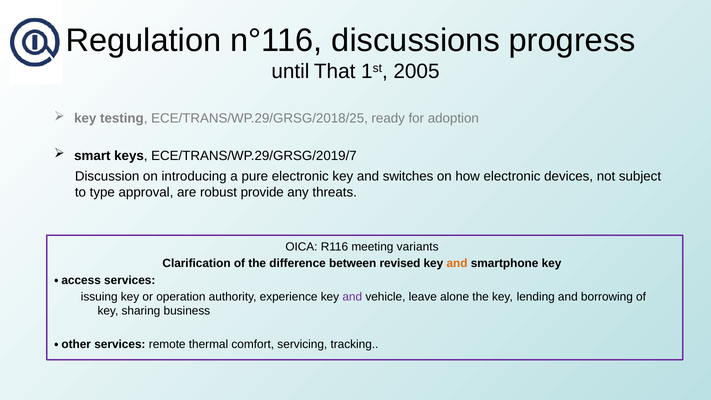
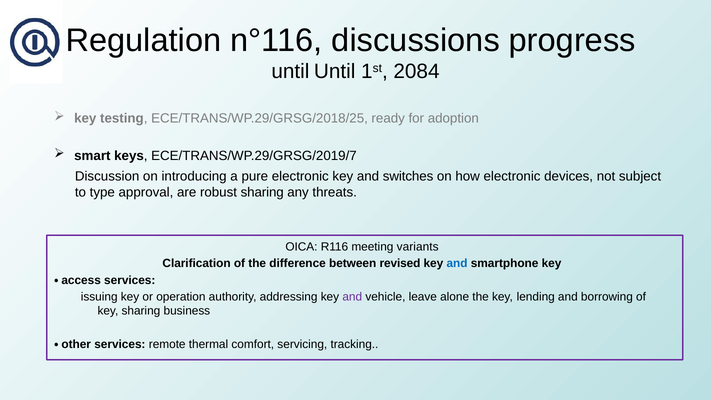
until That: That -> Until (335, 72)
2005: 2005 -> 2084 (417, 72)
robust provide: provide -> sharing (262, 192)
and colour: orange -> blue (457, 264)
experience: experience -> addressing (289, 297)
